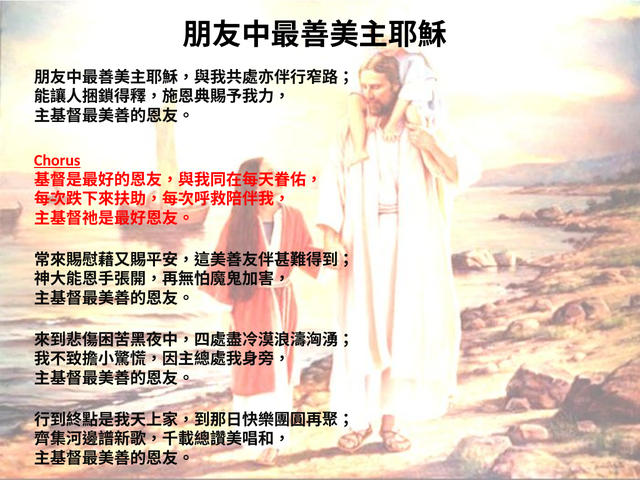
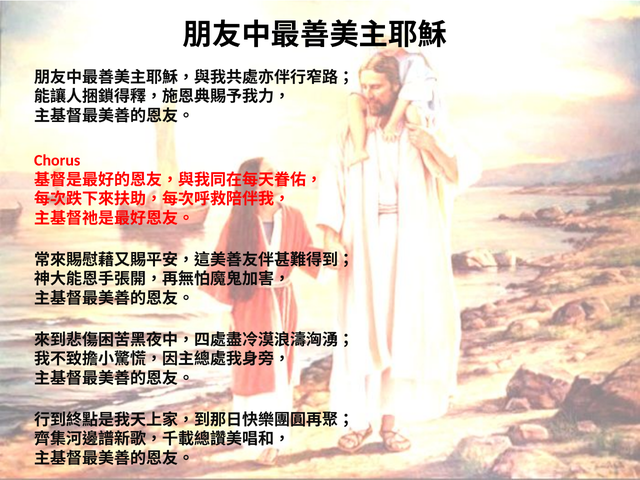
Chorus underline: present -> none (57, 161)
